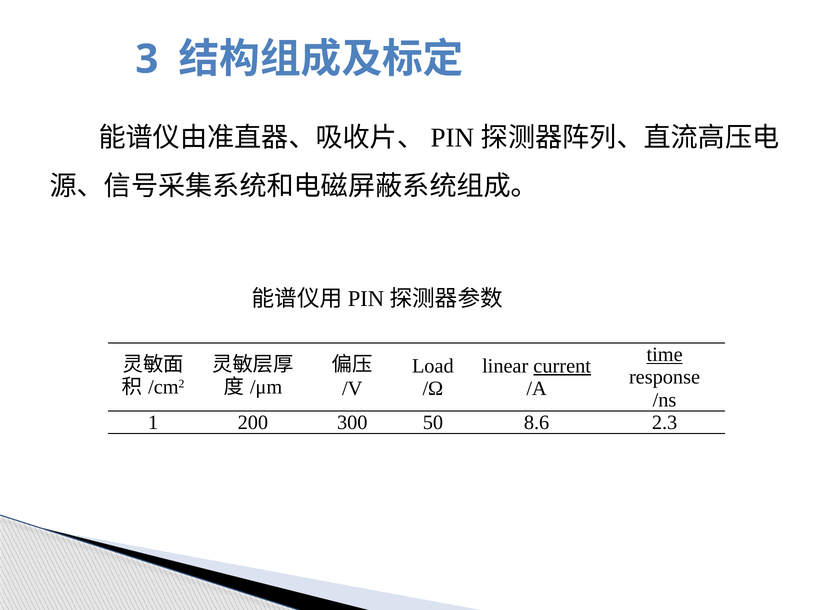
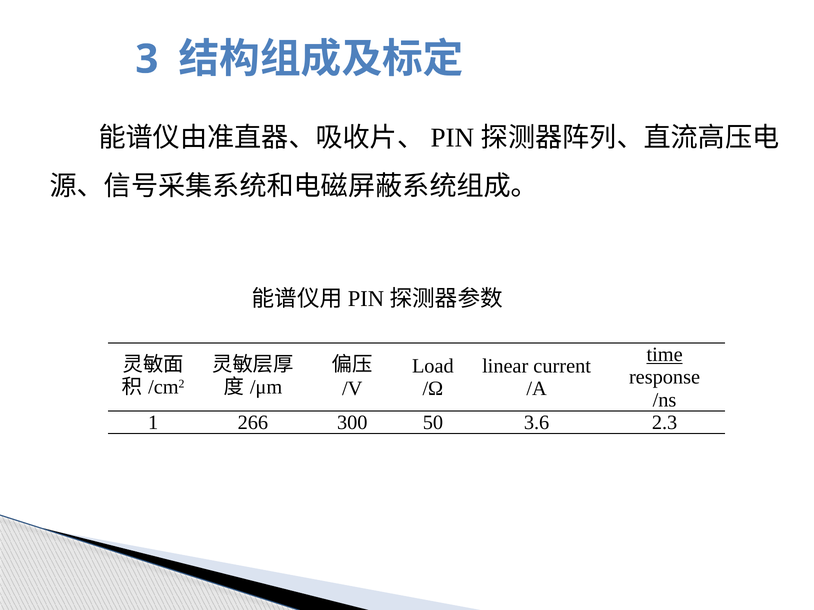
current underline: present -> none (562, 366)
200: 200 -> 266 (253, 423)
8.6: 8.6 -> 3.6 (537, 423)
